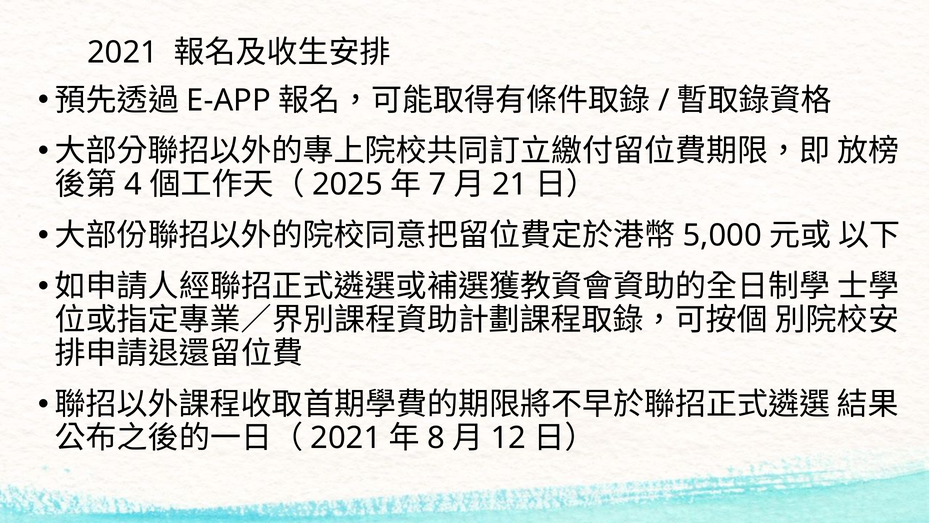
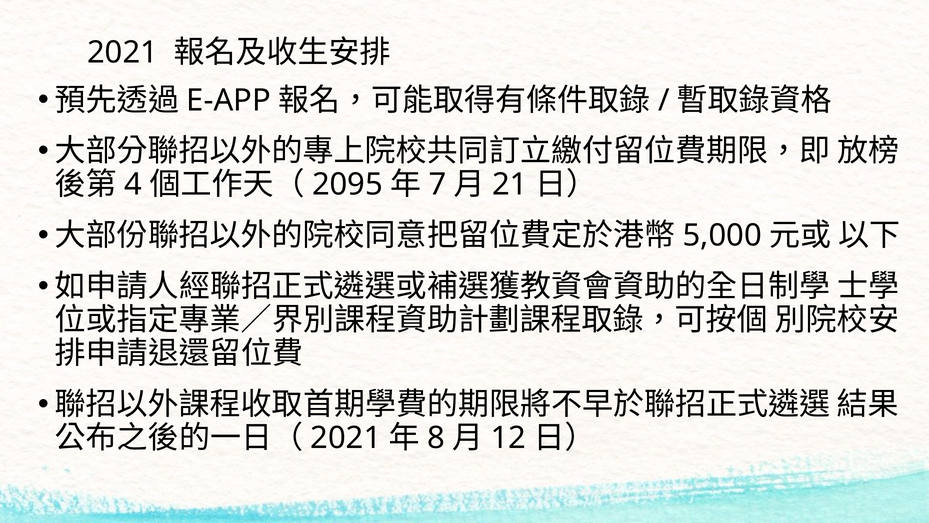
2025: 2025 -> 2095 (347, 185)
